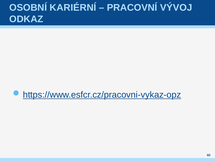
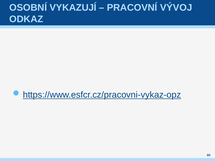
KARIÉRNÍ: KARIÉRNÍ -> VYKAZUJÍ (73, 8)
